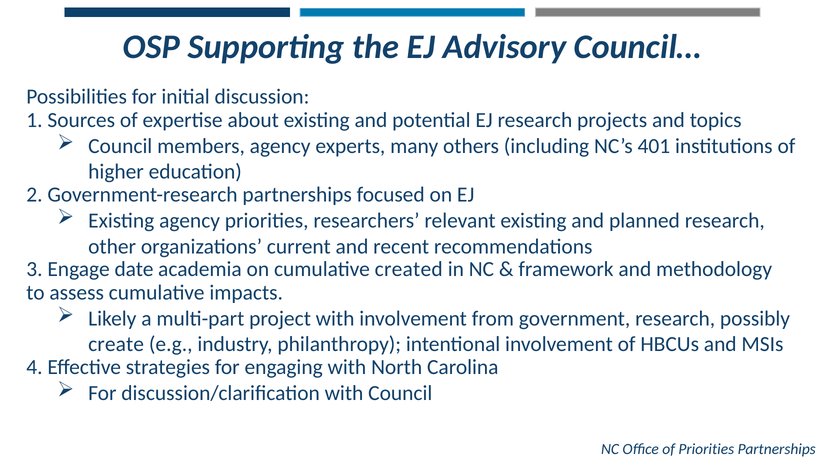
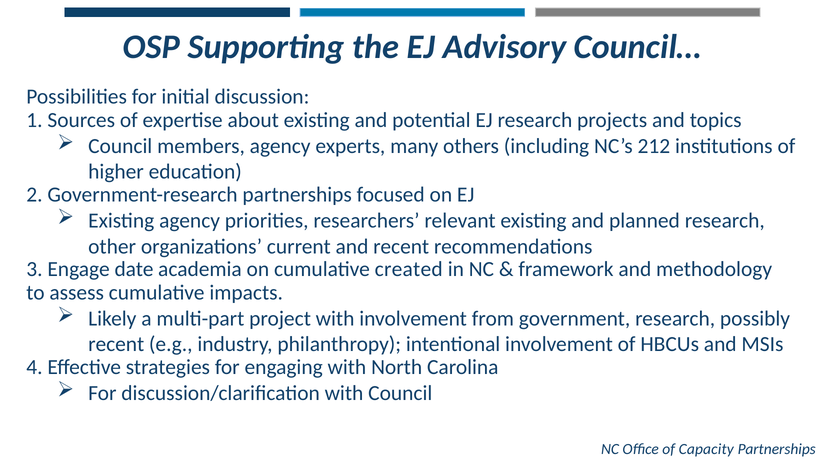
401: 401 -> 212 (654, 146)
create: create -> recent (116, 344)
of Priorities: Priorities -> Capacity (706, 449)
